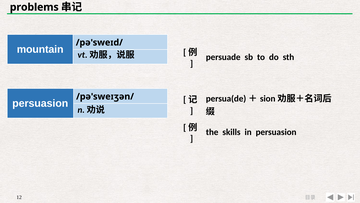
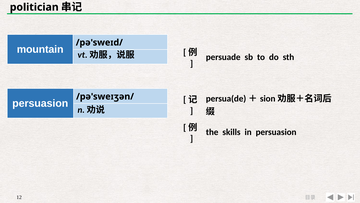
problems: problems -> politician (34, 7)
